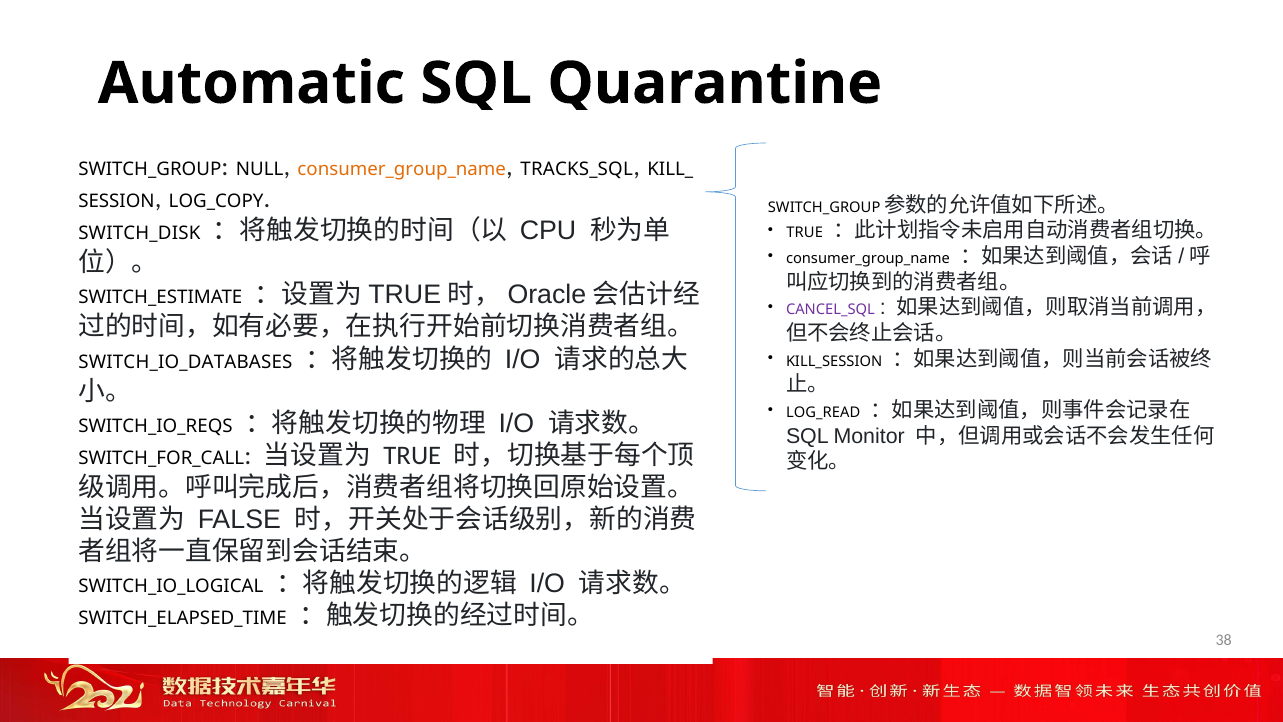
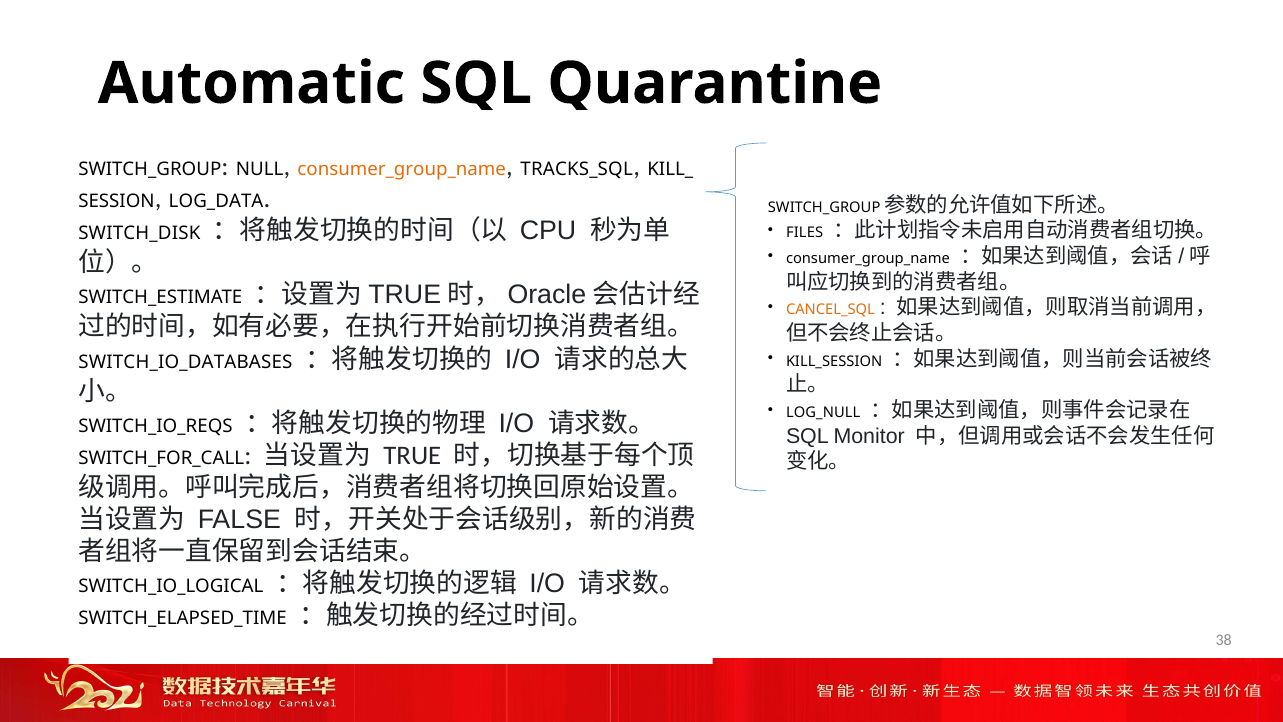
LOG_COPY: LOG_COPY -> LOG_DATA (216, 201)
TRUE: TRUE -> FILES (805, 233)
CANCEL_SQL colour: purple -> orange (830, 310)
LOG_READ: LOG_READ -> LOG_NULL (823, 413)
